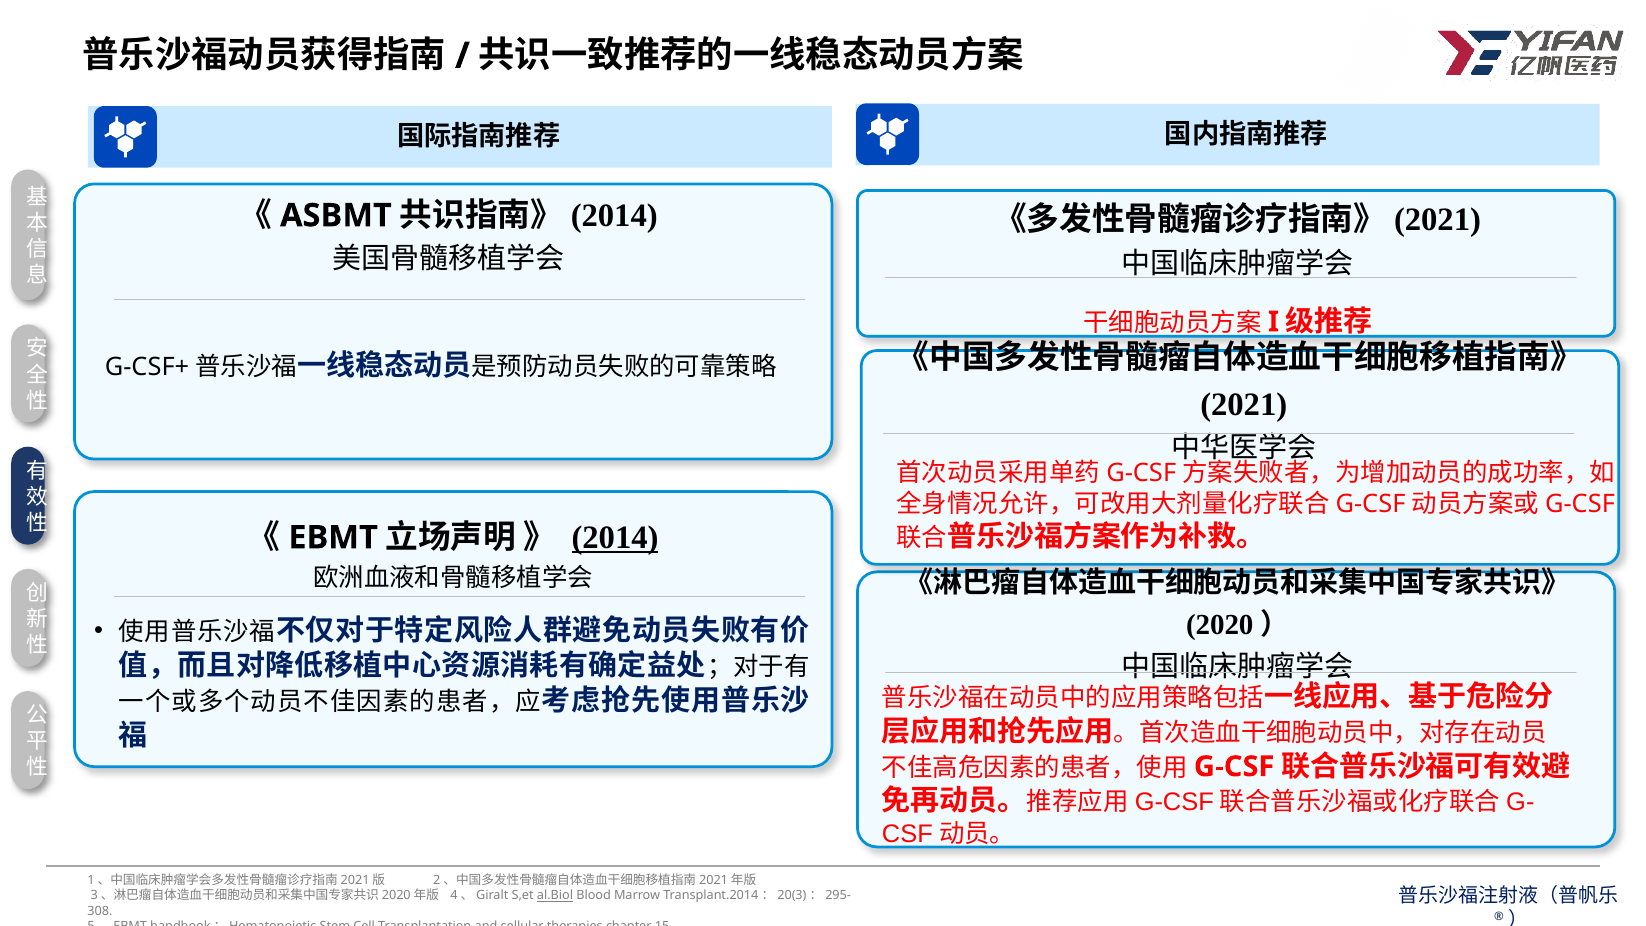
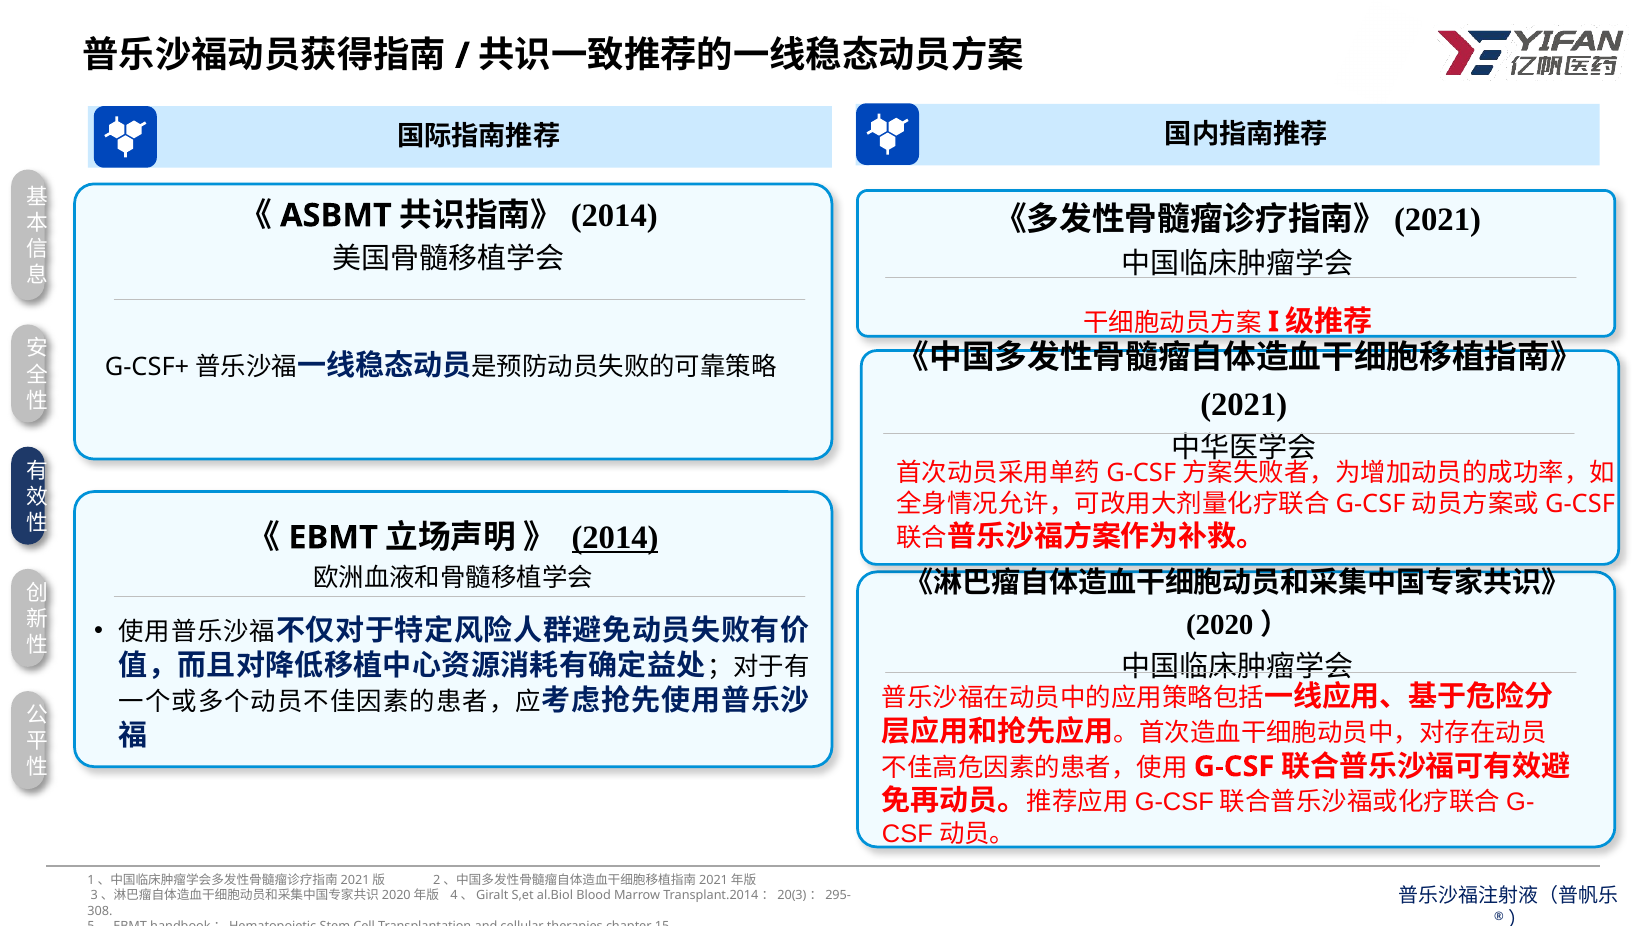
al.Biol underline: present -> none (555, 896)
